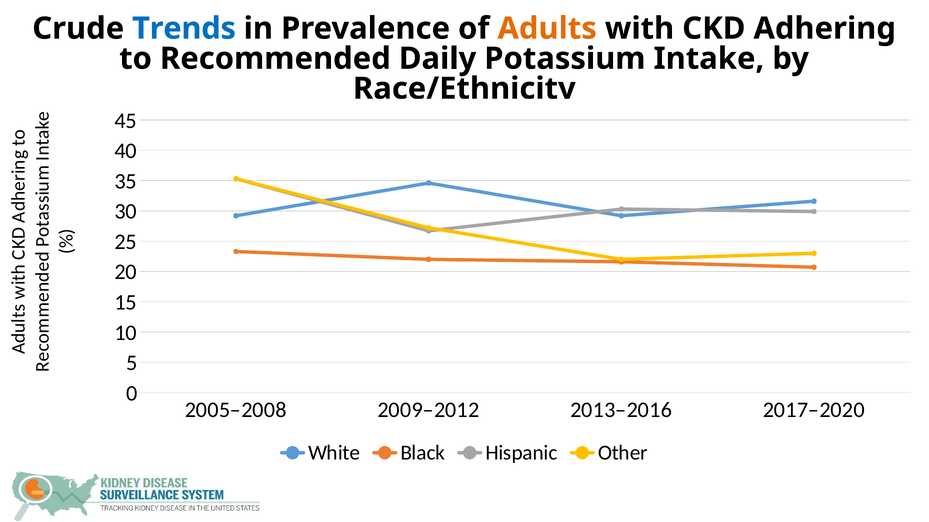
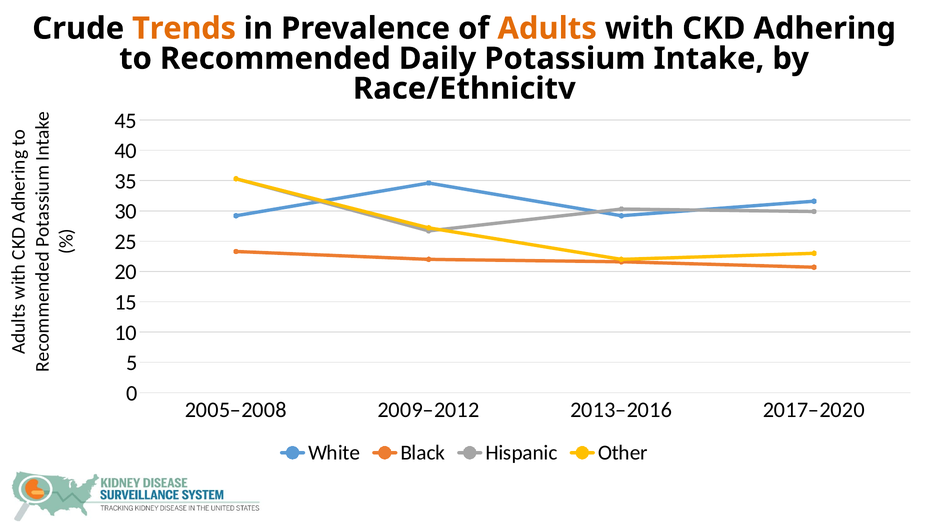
Trends colour: blue -> orange (184, 29)
